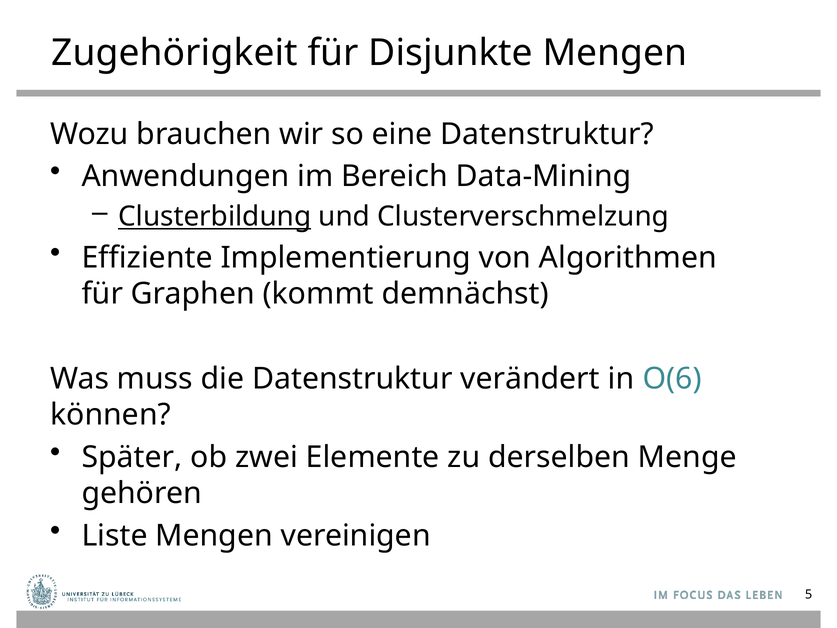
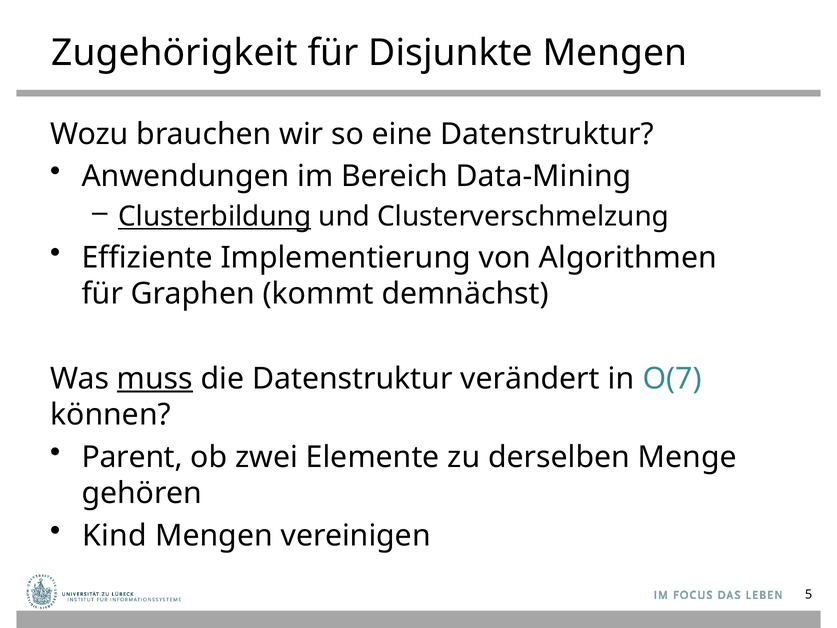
muss underline: none -> present (155, 378)
O(6: O(6 -> O(7 (672, 378)
Später: Später -> Parent (132, 457)
Liste: Liste -> Kind (114, 535)
